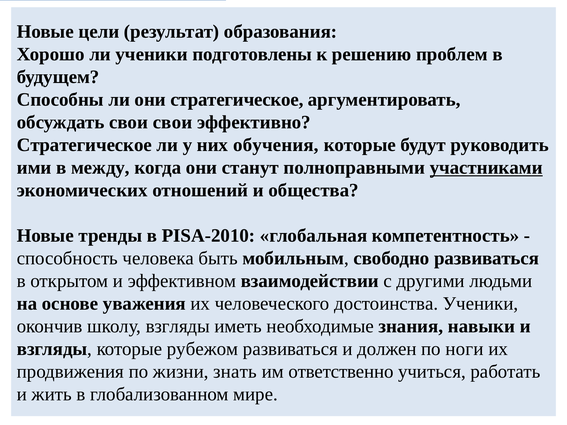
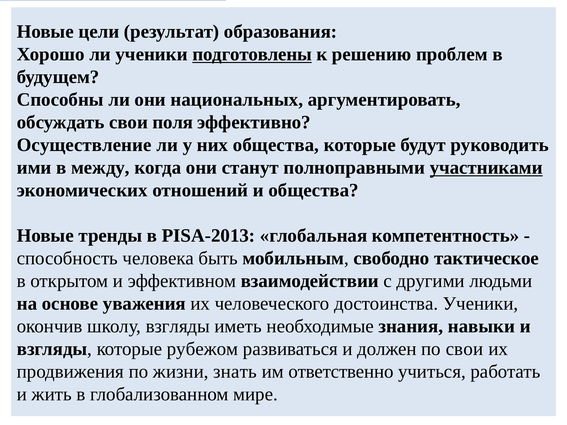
подготовлены underline: none -> present (252, 54)
они стратегическое: стратегическое -> национальных (237, 100)
свои свои: свои -> поля (173, 122)
Стратегическое: Стратегическое -> Осуществление (84, 145)
них обучения: обучения -> общества (276, 145)
PISA-2010: PISA-2010 -> PISA-2013 (208, 236)
свободно развиваться: развиваться -> тактическое (487, 258)
по ноги: ноги -> свои (464, 349)
